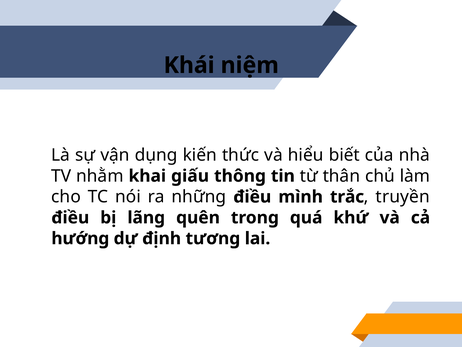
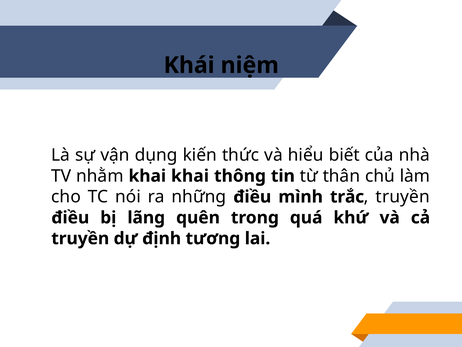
khai giấu: giấu -> khai (190, 176)
hướng: hướng -> truyền (80, 238)
